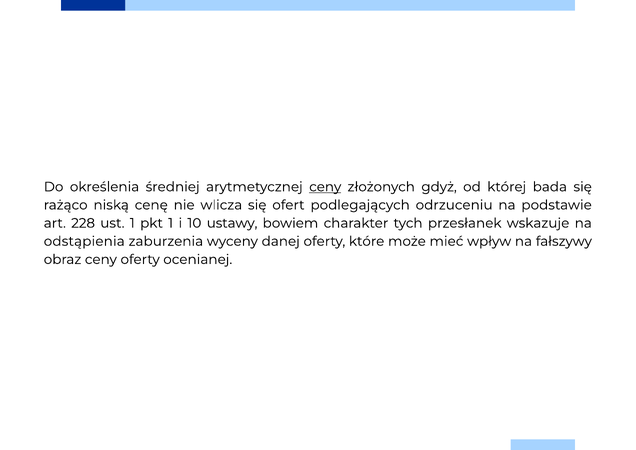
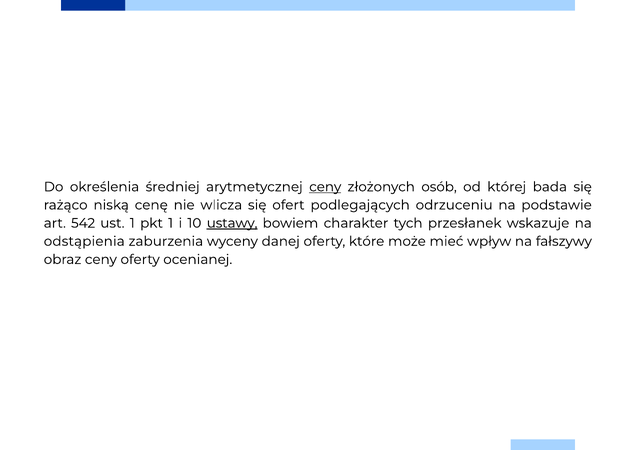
gdyż: gdyż -> osób (439, 187)
228: 228 -> 542 (83, 223)
ustawy underline: none -> present (232, 223)
